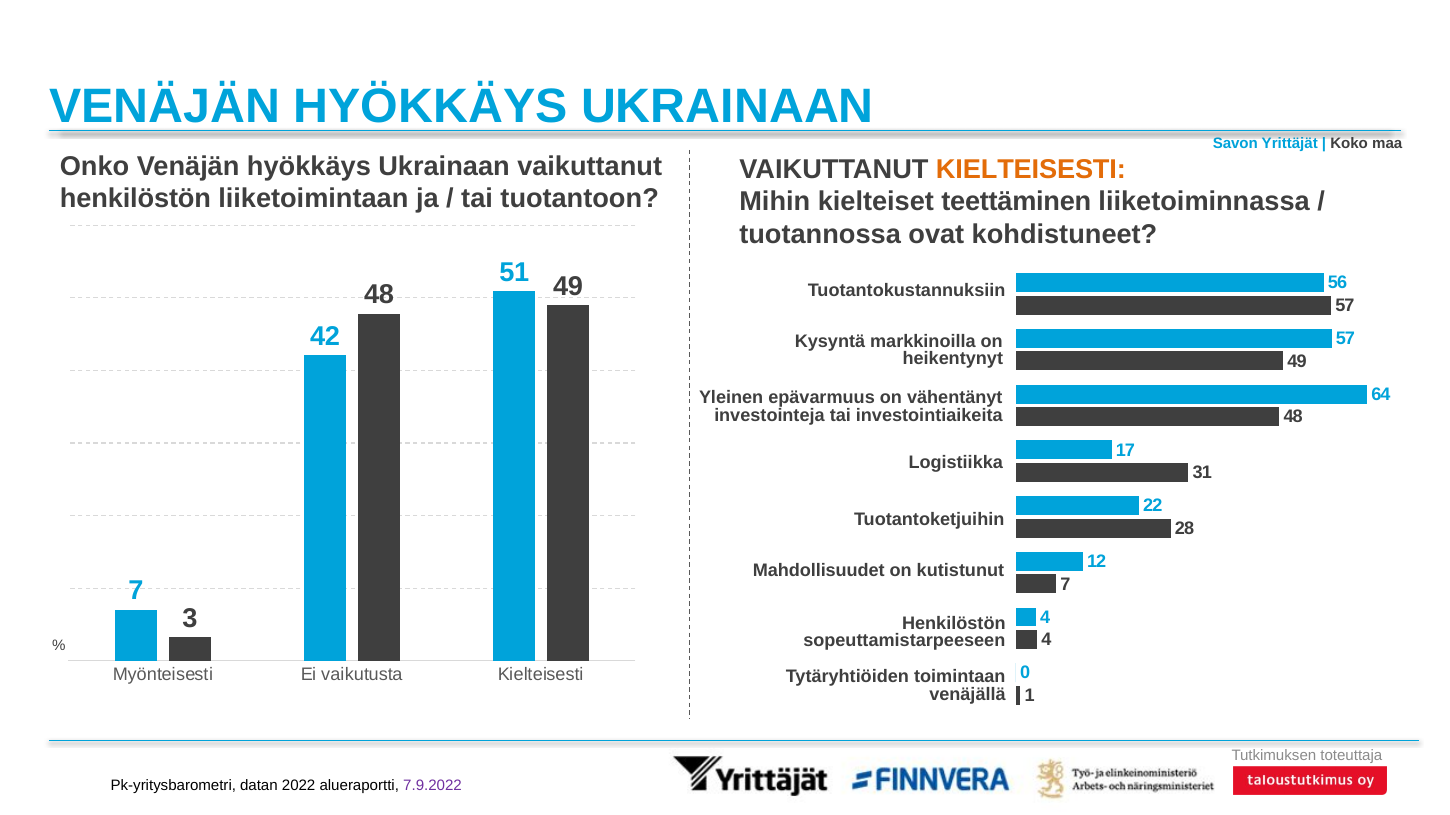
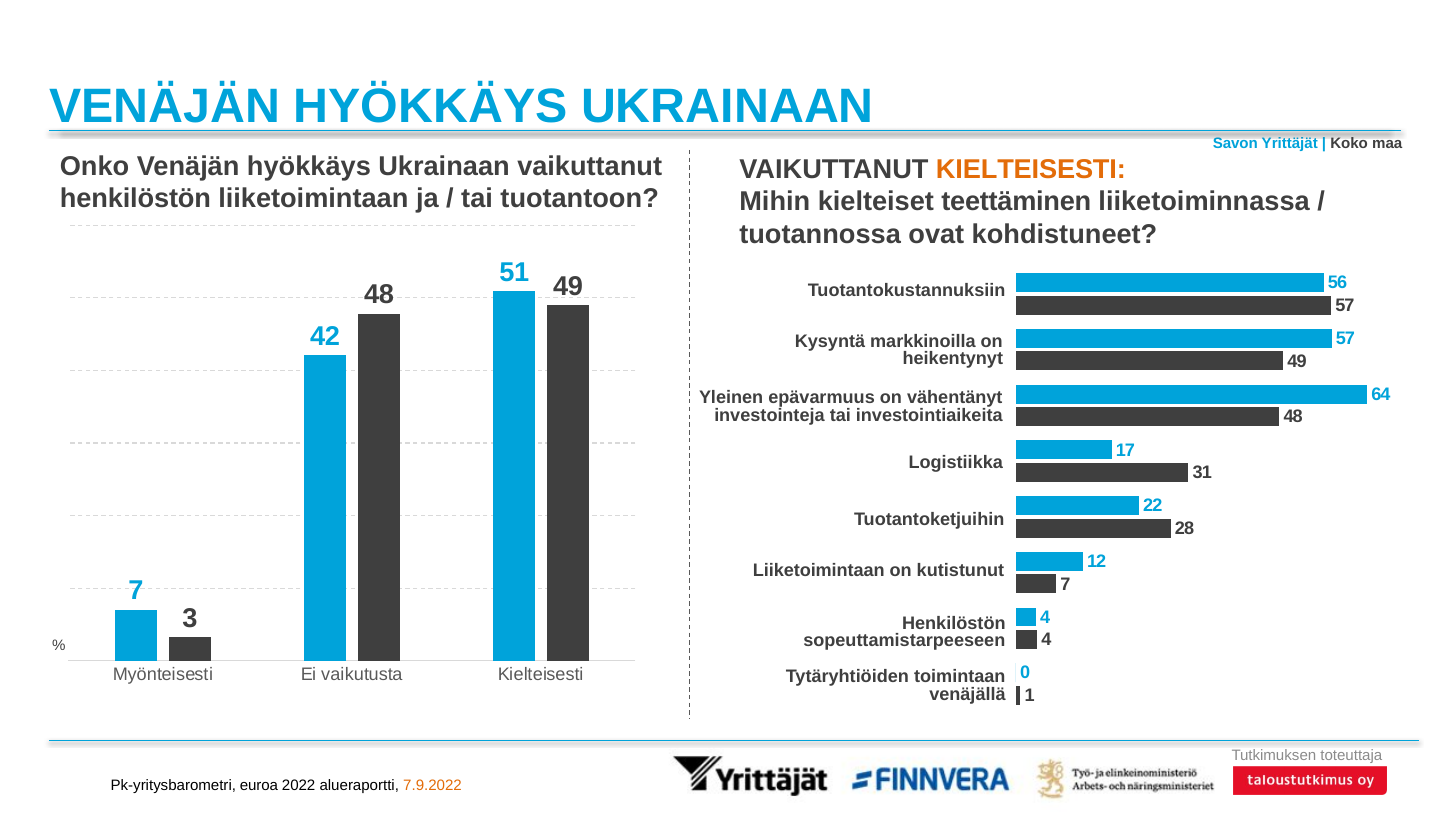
Mahdollisuudet: Mahdollisuudet -> Liiketoimintaan (819, 571)
datan: datan -> euroa (259, 786)
7.9.2022 colour: purple -> orange (433, 786)
